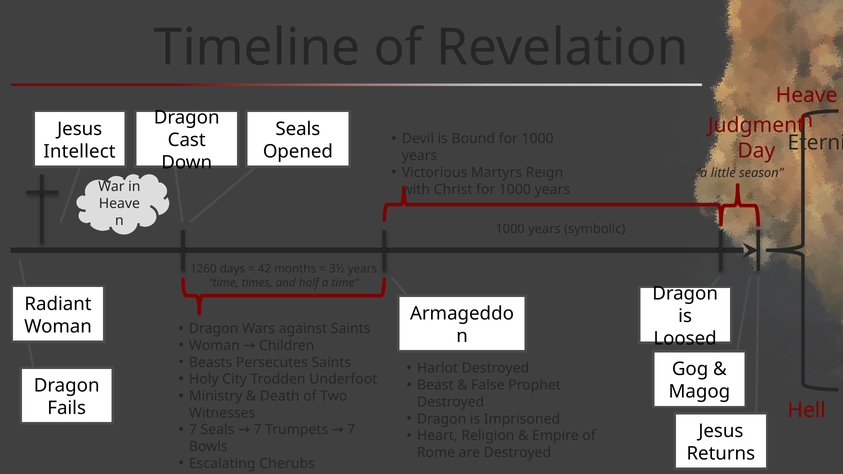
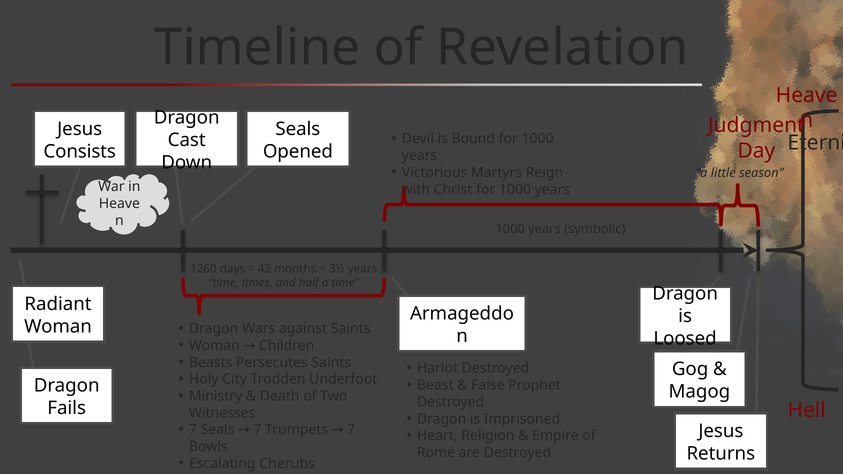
Intellect: Intellect -> Consists (80, 151)
